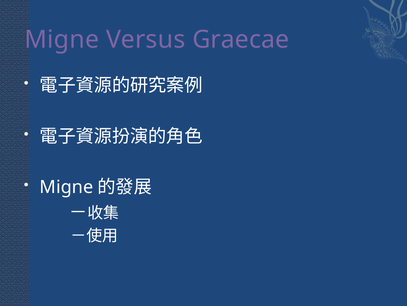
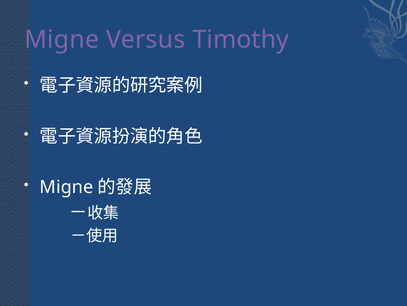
Graecae: Graecae -> Timothy (241, 39)
